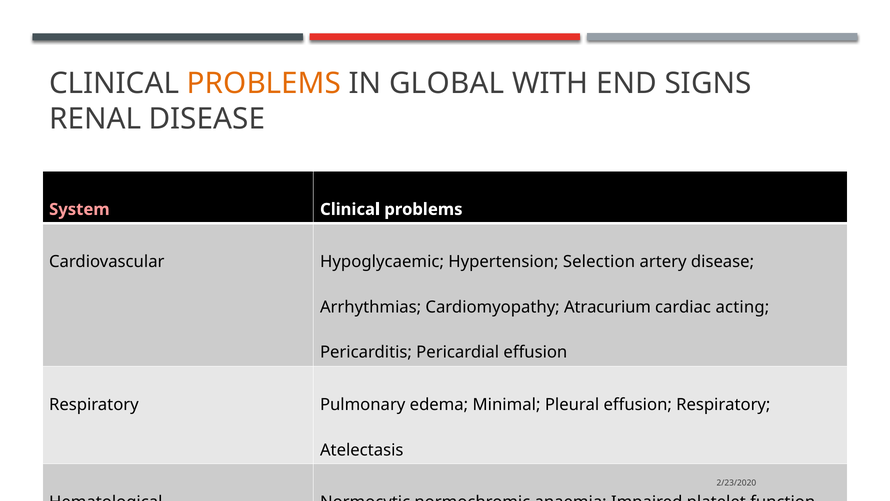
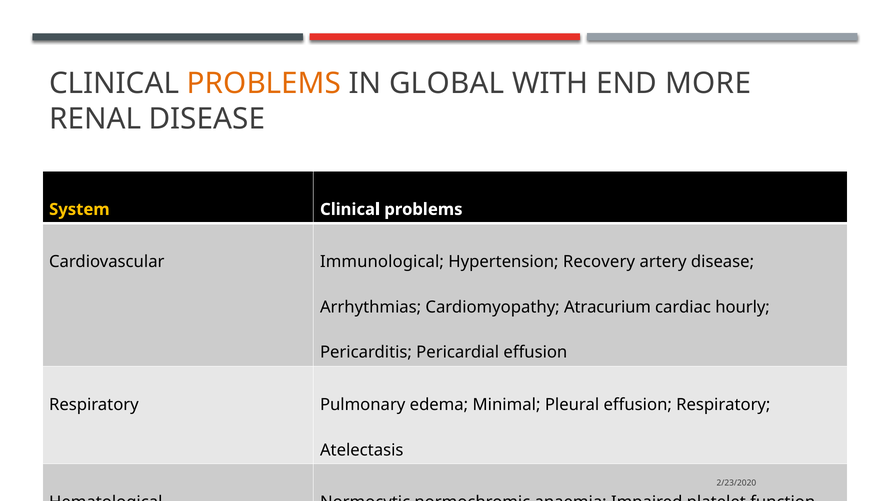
SIGNS: SIGNS -> MORE (708, 83)
System colour: pink -> yellow (79, 209)
Hypoglycaemic: Hypoglycaemic -> Immunological (382, 261)
Selection: Selection -> Recovery (599, 261)
acting: acting -> hourly (743, 307)
